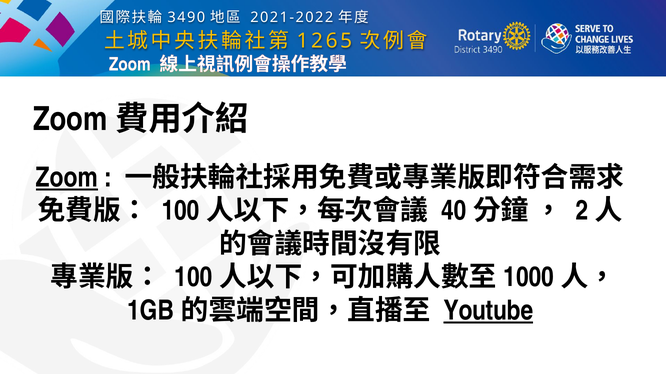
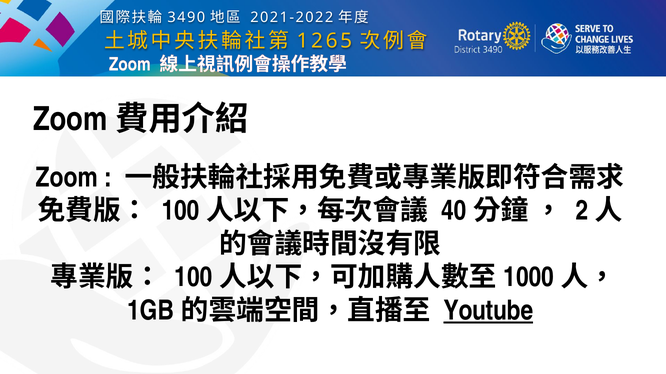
Zoom underline: present -> none (67, 178)
